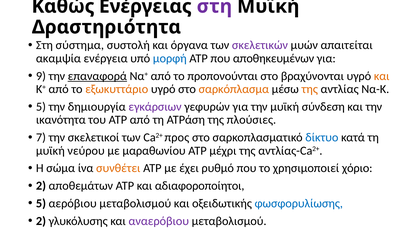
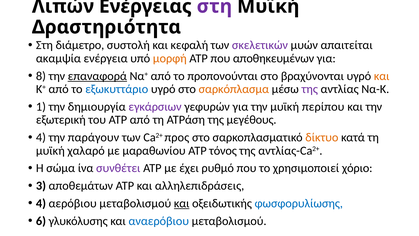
Καθώς: Καθώς -> Λιπών (63, 6)
σύστημα: σύστημα -> διάμετρο (80, 45)
όργανα: όργανα -> κεφαλή (189, 45)
μορφή colour: blue -> orange (170, 58)
9: 9 -> 8 (41, 76)
εξωκυττάριο colour: orange -> blue (117, 89)
της colour: orange -> purple (310, 89)
5: 5 -> 1 (41, 107)
σύνδεση: σύνδεση -> περίπου (323, 107)
ικανότητα: ικανότητα -> εξωτερική (61, 120)
πλούσιες: πλούσιες -> μεγέθους (252, 120)
7: 7 -> 4 (41, 137)
σκελετικοί: σκελετικοί -> παράγουν (93, 137)
δίκτυο colour: blue -> orange (322, 137)
νεύρου: νεύρου -> χαλαρό (86, 151)
μέχρι: μέχρι -> τόνος (223, 151)
συνθέτει colour: orange -> purple (118, 168)
2: 2 -> 3 (41, 186)
αδιαφοροποίητοι: αδιαφοροποίητοι -> αλληλεπιδράσεις (200, 186)
5: 5 -> 4 (41, 203)
και underline: none -> present (182, 203)
2: 2 -> 6 (41, 221)
αναερόβιου colour: purple -> blue (159, 221)
